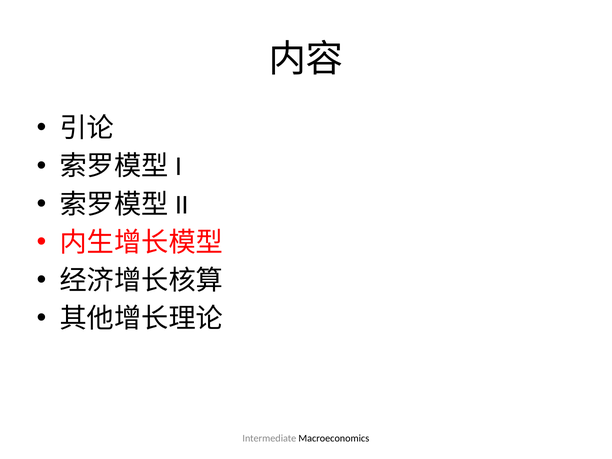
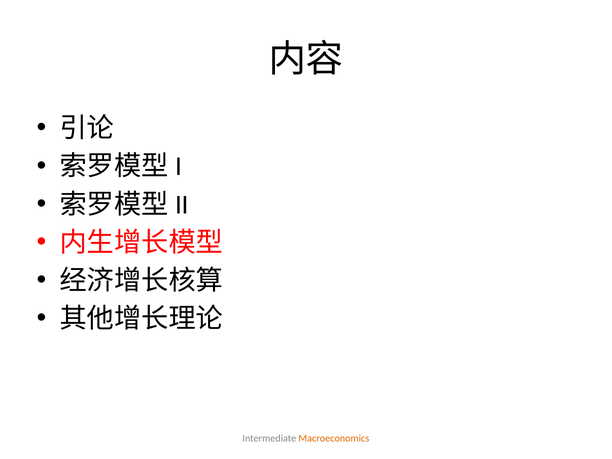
Macroeconomics colour: black -> orange (334, 438)
